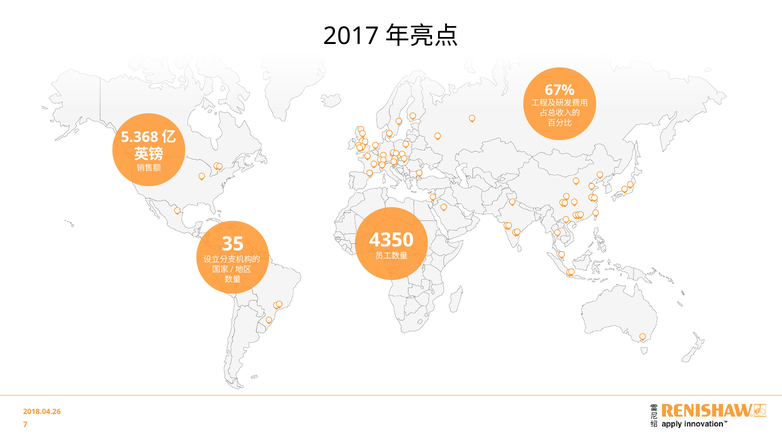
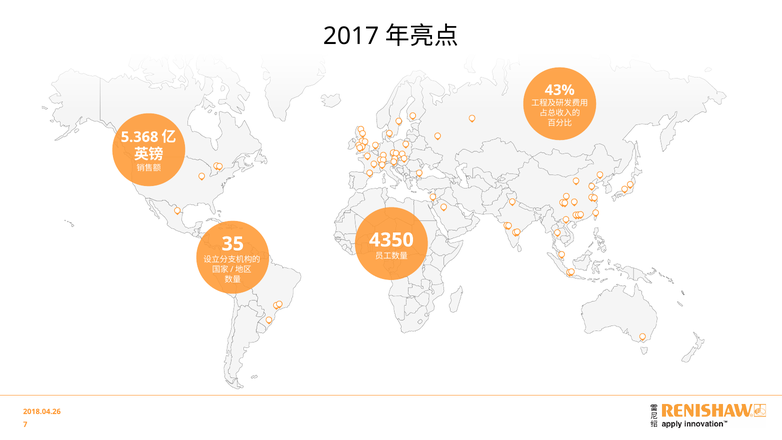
67%: 67% -> 43% (560, 90)
